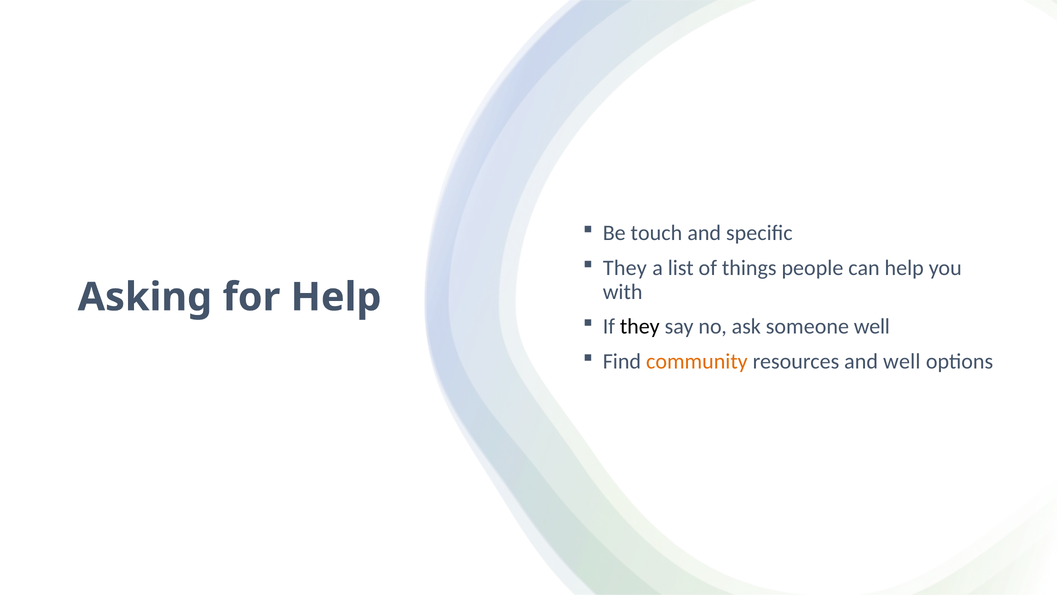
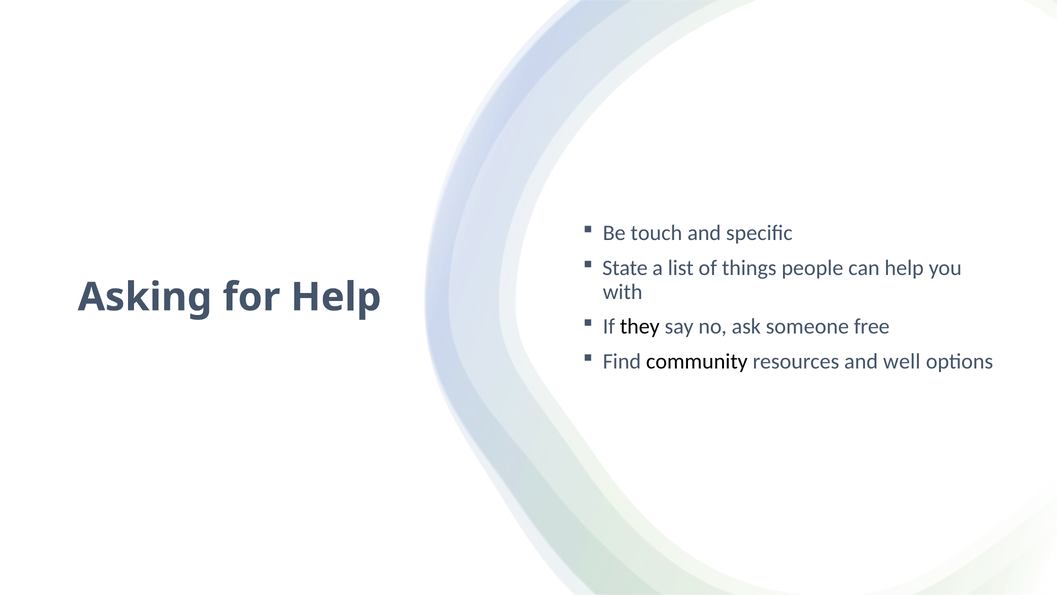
They: They -> State (625, 268)
someone well: well -> free (872, 326)
community colour: orange -> black (697, 361)
